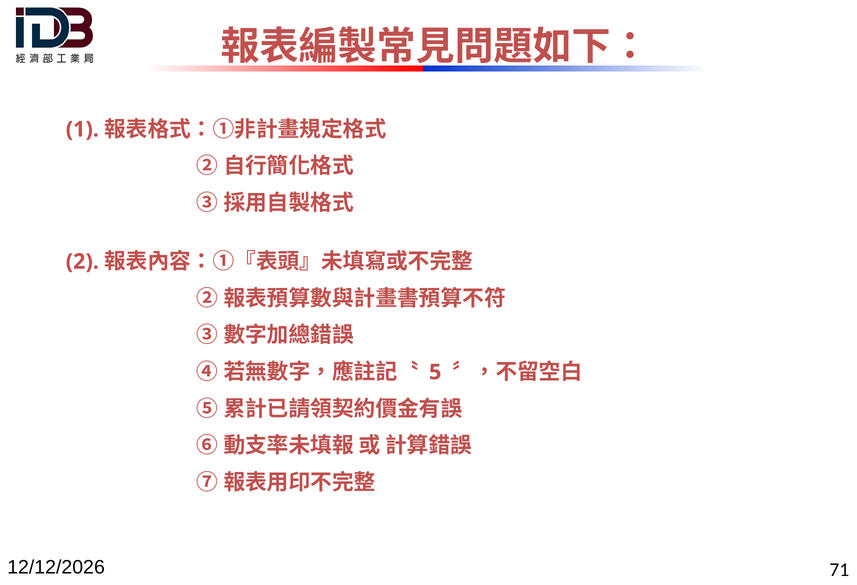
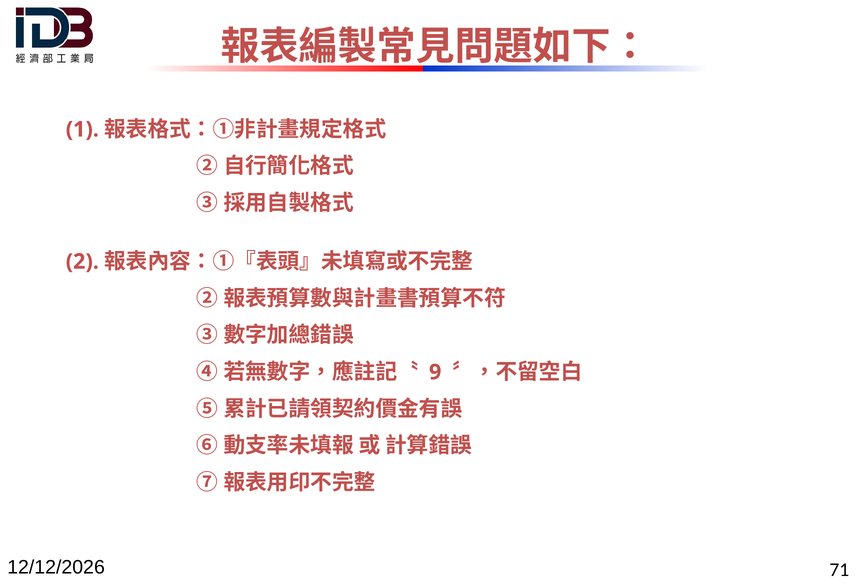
5: 5 -> 9 (435, 372)
